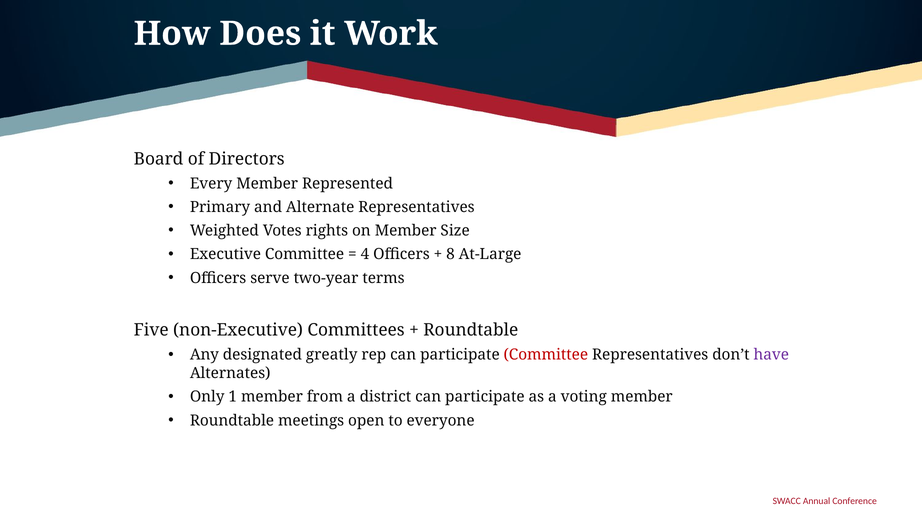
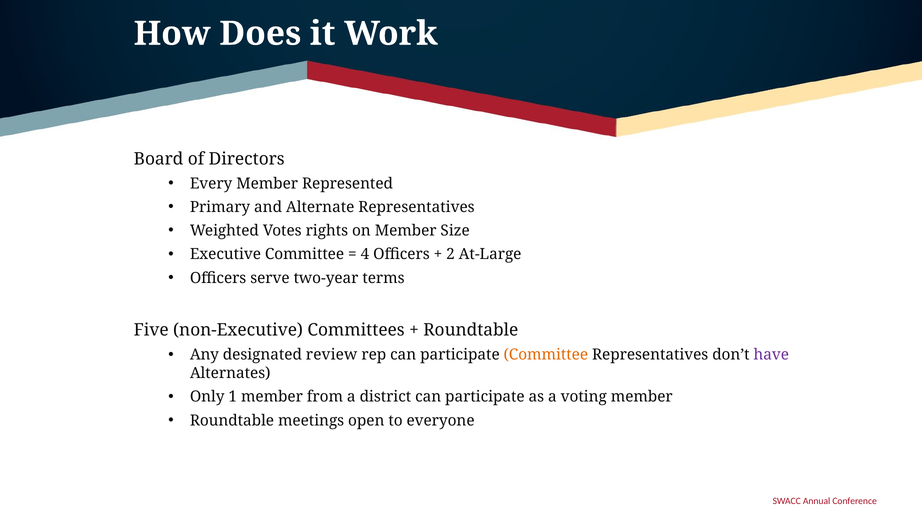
8: 8 -> 2 (451, 255)
greatly: greatly -> review (332, 355)
Committee colour: red -> orange (546, 355)
